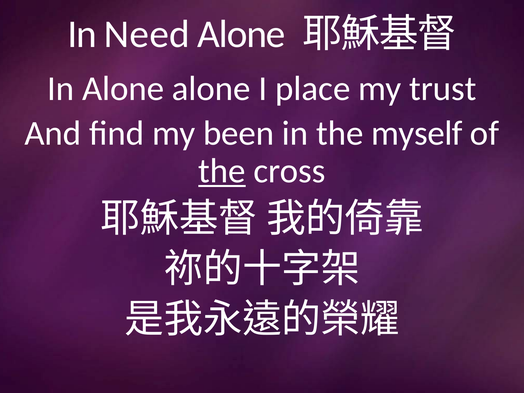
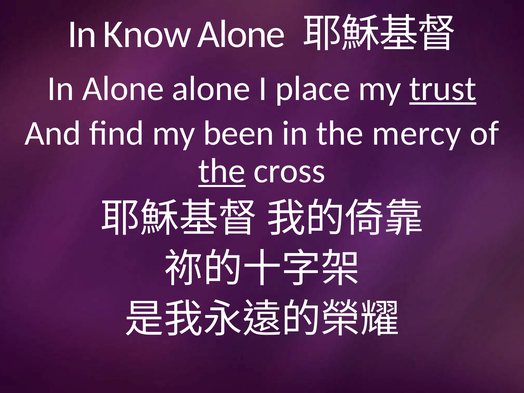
Need: Need -> Know (147, 34)
trust underline: none -> present (443, 89)
myself: myself -> mercy (417, 133)
